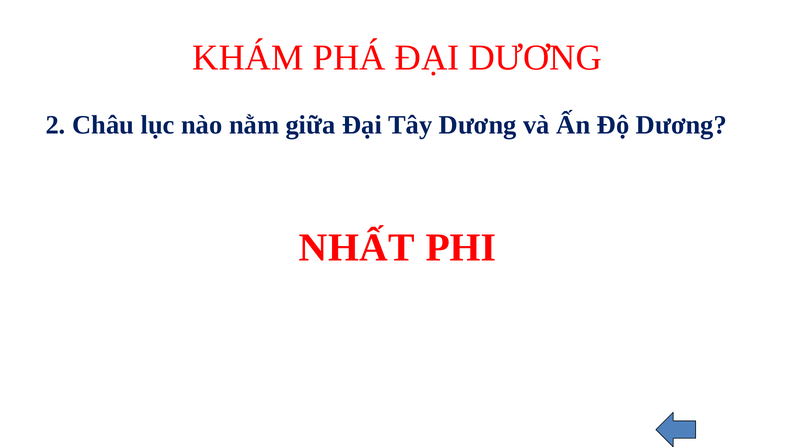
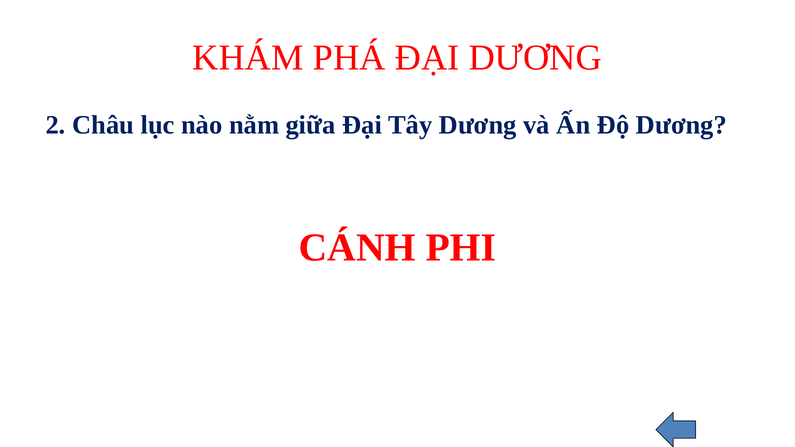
NHẤT: NHẤT -> CÁNH (357, 248)
